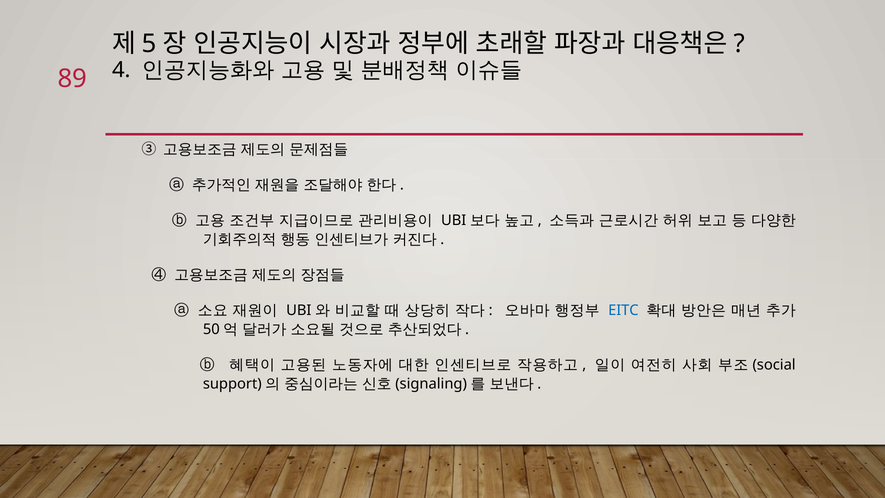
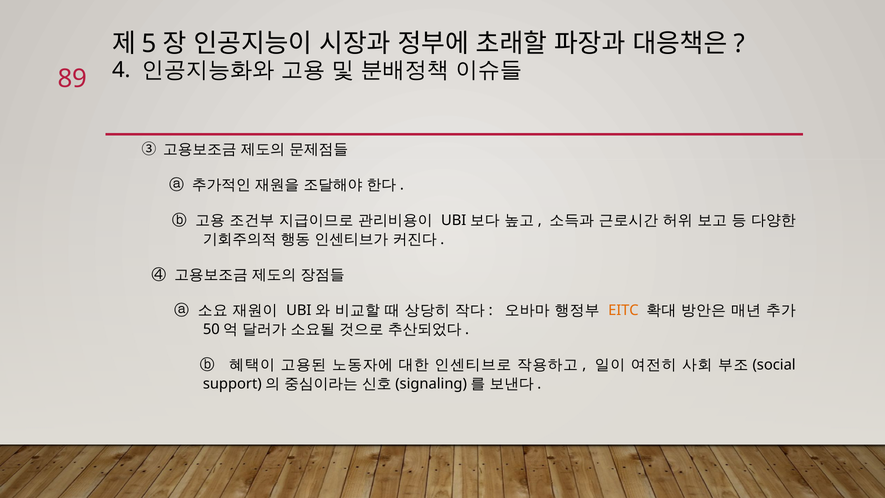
EITC colour: blue -> orange (623, 310)
